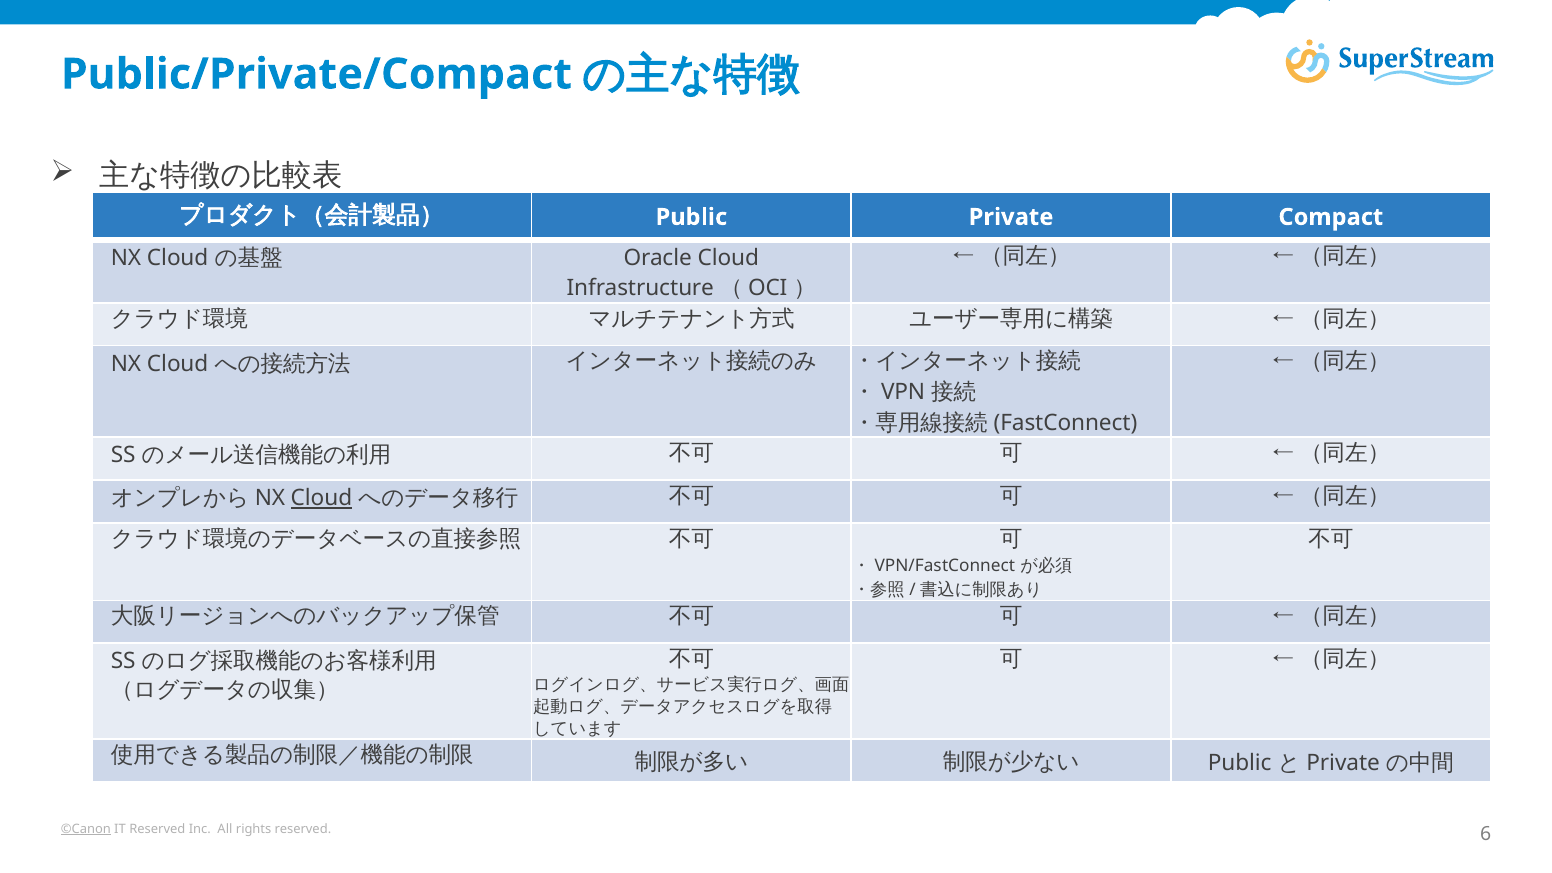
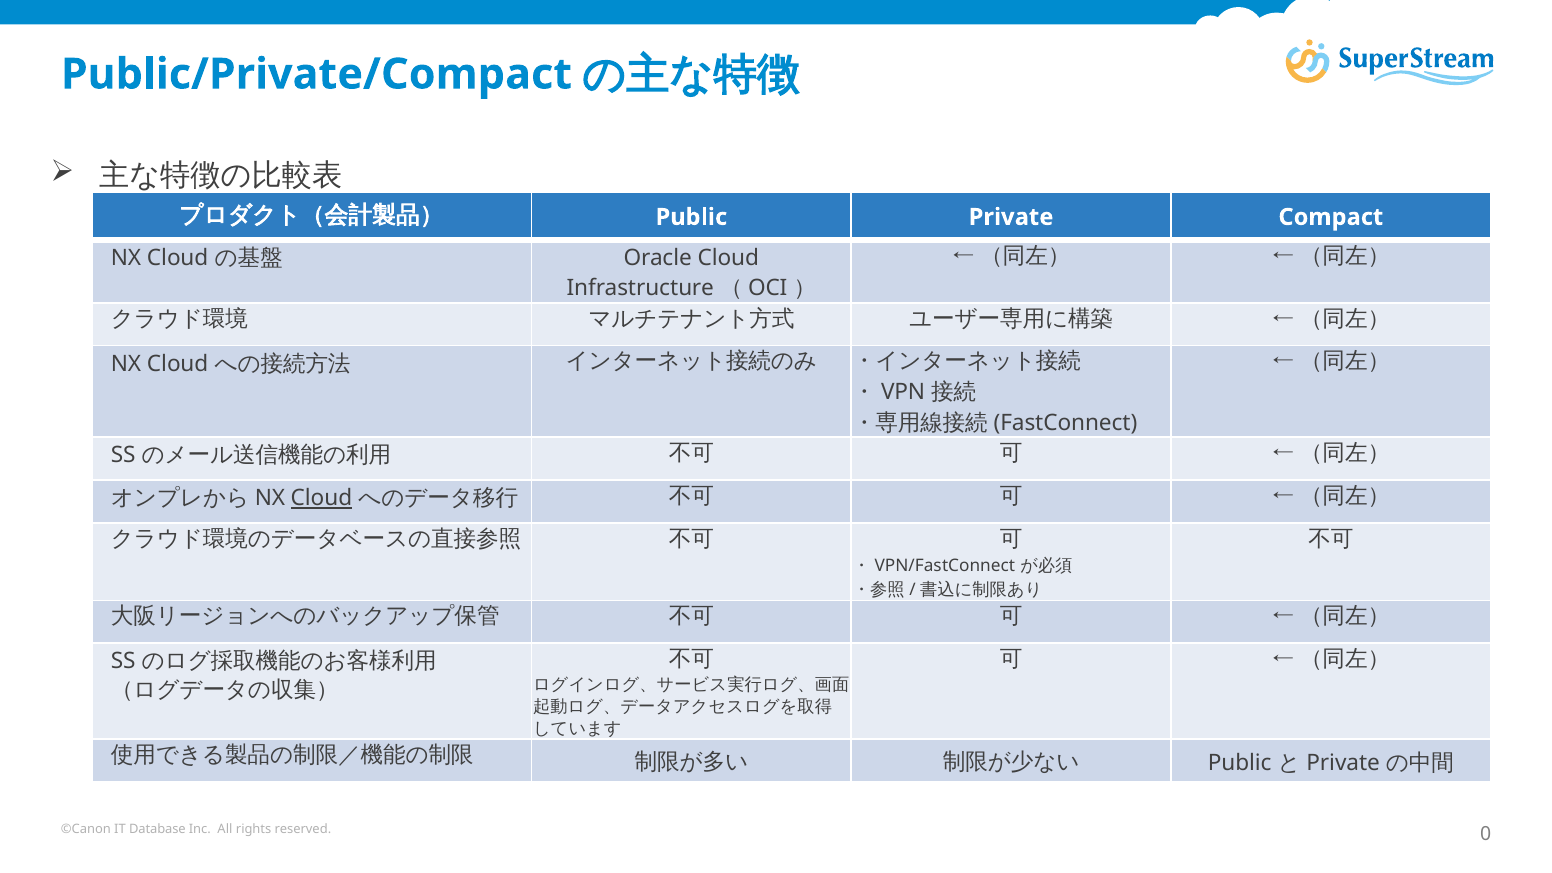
©Canon underline: present -> none (86, 829)
IT Reserved: Reserved -> Database (157, 829)
6: 6 -> 0 (1486, 834)
